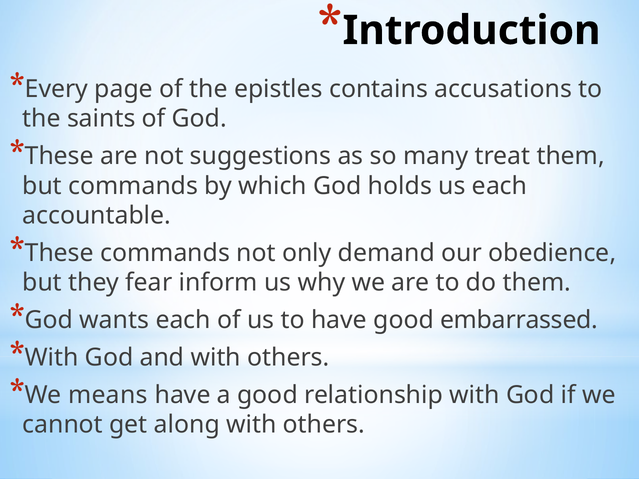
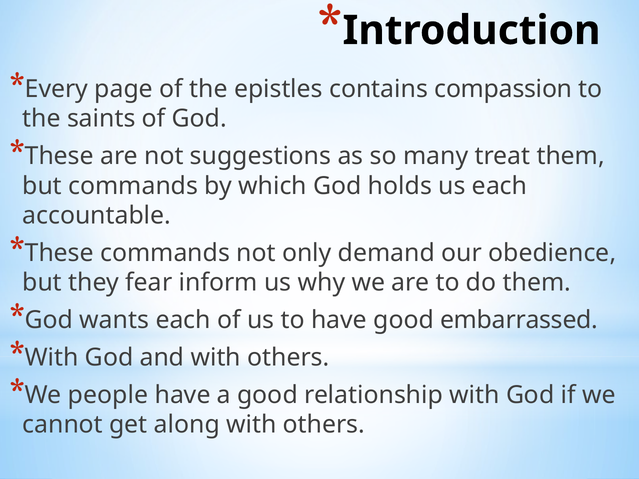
accusations: accusations -> compassion (503, 89)
means: means -> people (108, 395)
